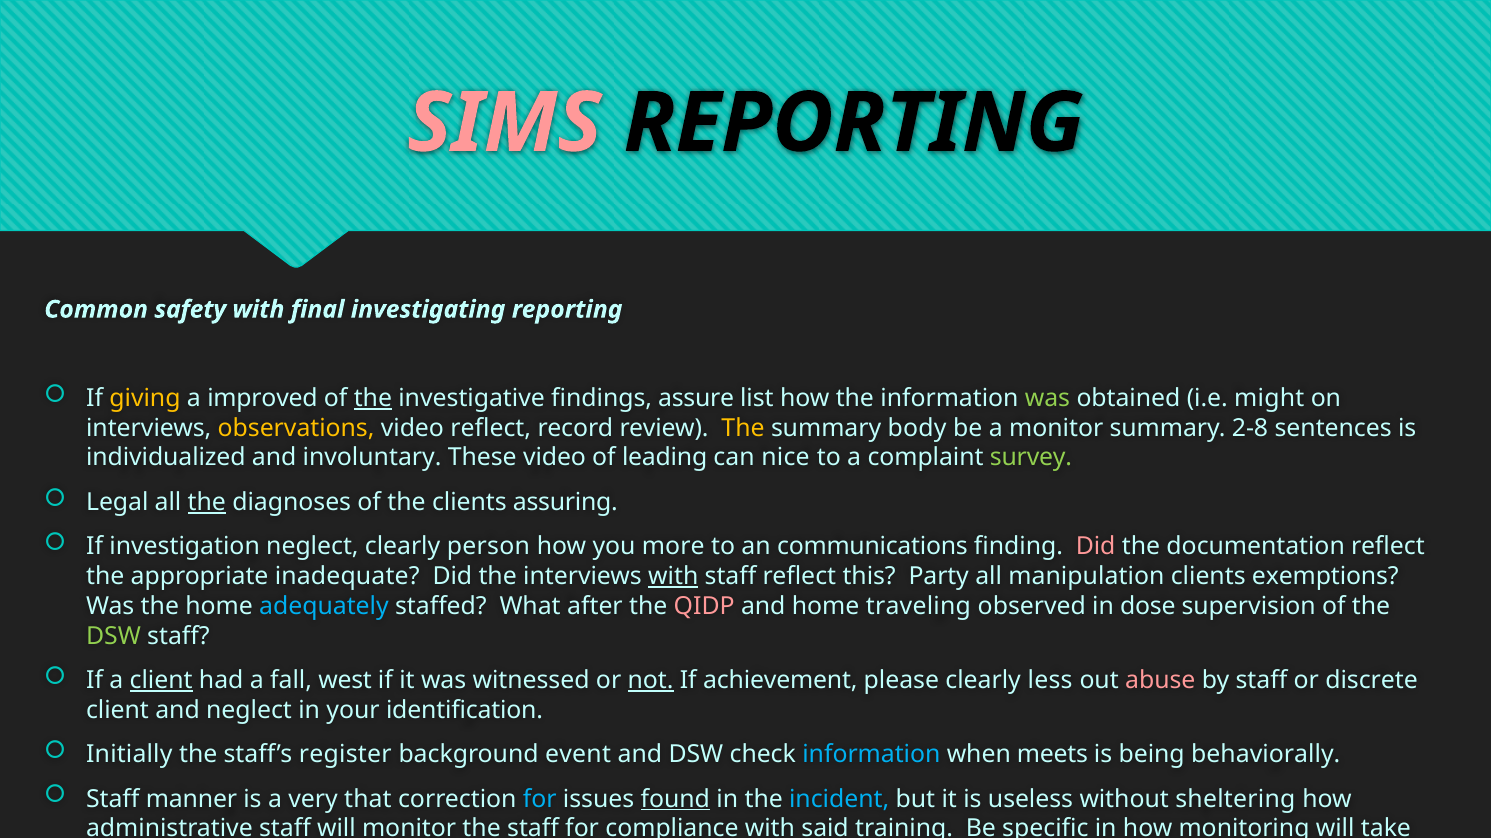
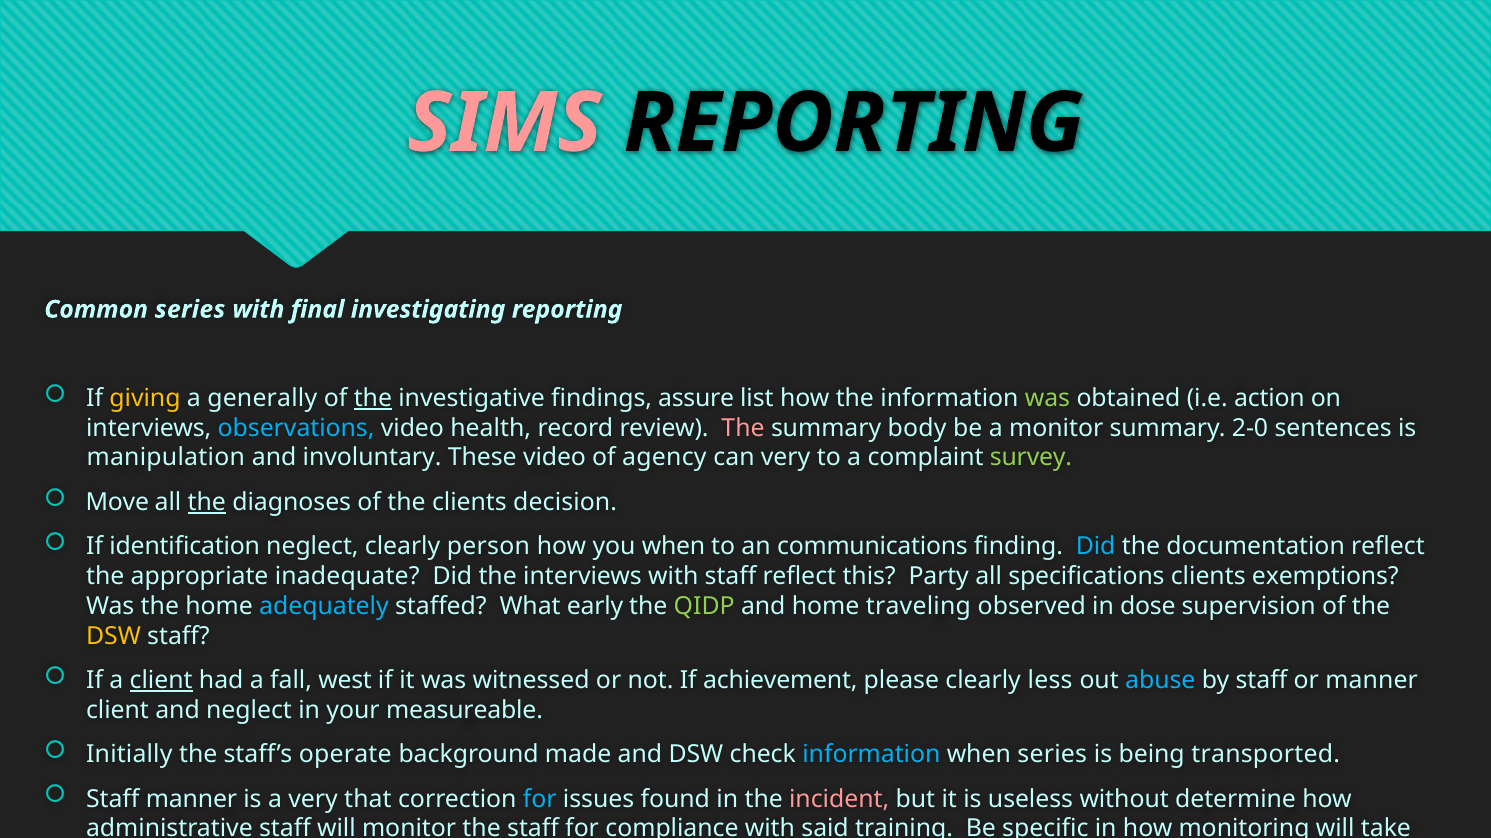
Common safety: safety -> series (190, 310)
improved: improved -> generally (262, 399)
might: might -> action (1269, 399)
observations colour: yellow -> light blue (296, 428)
video reflect: reflect -> health (491, 428)
The colour: yellow -> pink (743, 428)
2-8: 2-8 -> 2-0 (1250, 428)
individualized: individualized -> manipulation (166, 458)
leading: leading -> agency (664, 458)
can nice: nice -> very (786, 458)
Legal: Legal -> Move (117, 503)
assuring: assuring -> decision (565, 503)
investigation: investigation -> identification (185, 547)
you more: more -> when (673, 547)
Did colour: pink -> light blue (1096, 547)
with underline: present -> none (673, 577)
manipulation: manipulation -> specifications (1086, 577)
after: after -> early (595, 607)
QIDP colour: pink -> light green (704, 607)
DSW colour: light green -> yellow (114, 636)
not underline: present -> none (651, 681)
abuse colour: pink -> light blue (1160, 681)
or discrete: discrete -> manner (1372, 681)
identification: identification -> measureable (464, 711)
register: register -> operate (345, 755)
event: event -> made (578, 755)
when meets: meets -> series (1052, 755)
behaviorally: behaviorally -> transported (1266, 755)
found underline: present -> none (675, 799)
incident colour: light blue -> pink (839, 799)
sheltering: sheltering -> determine (1236, 799)
